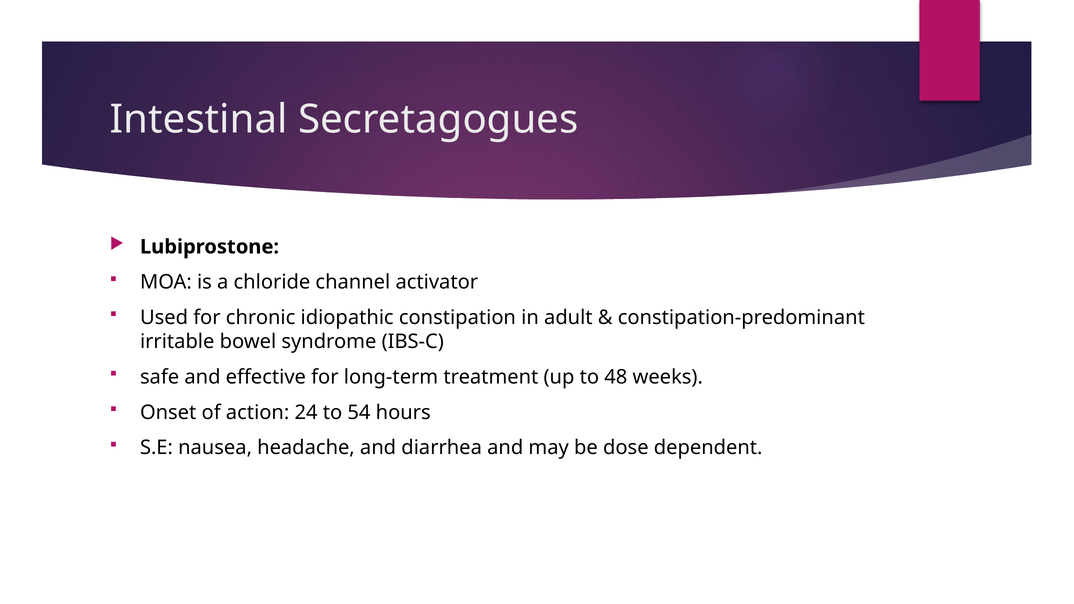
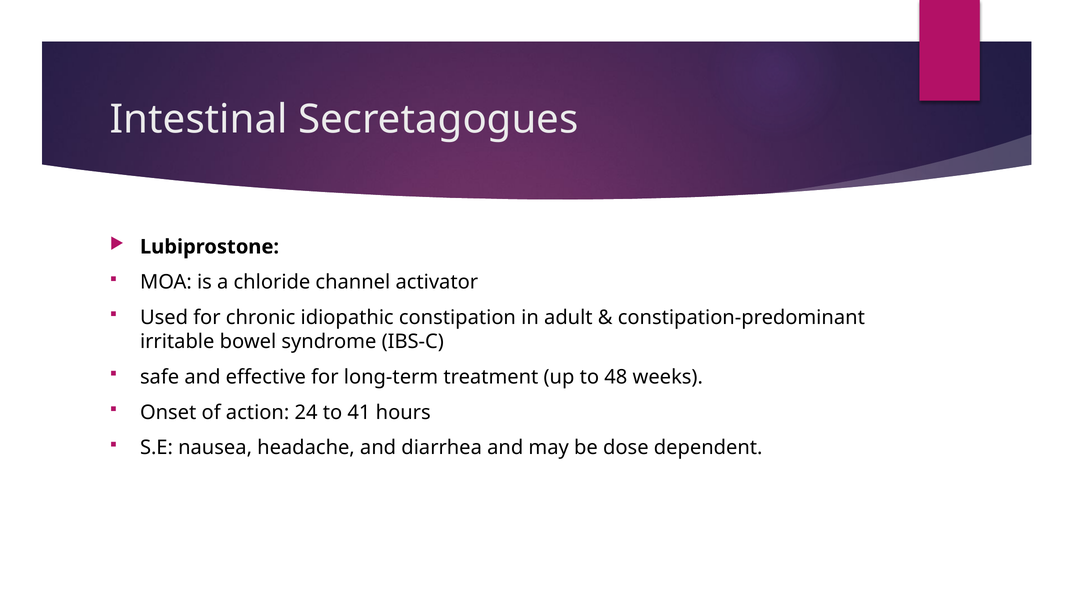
54: 54 -> 41 (359, 412)
